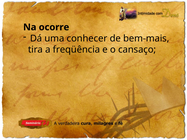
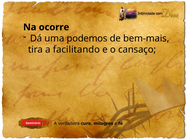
conhecer: conhecer -> podemos (87, 38)
freqüência: freqüência -> facilitando (76, 50)
